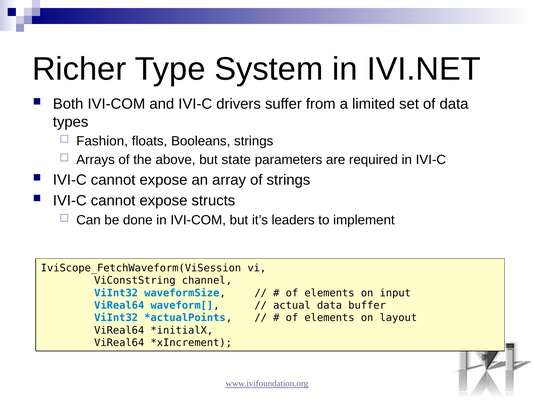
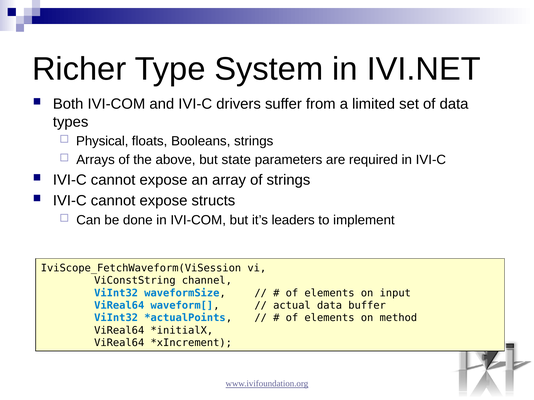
Fashion: Fashion -> Physical (102, 141)
layout: layout -> method (398, 318)
